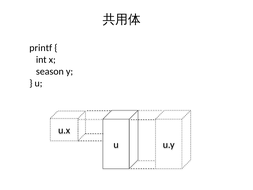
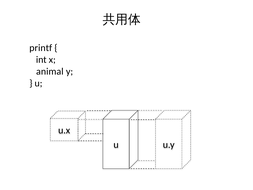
season: season -> animal (50, 71)
